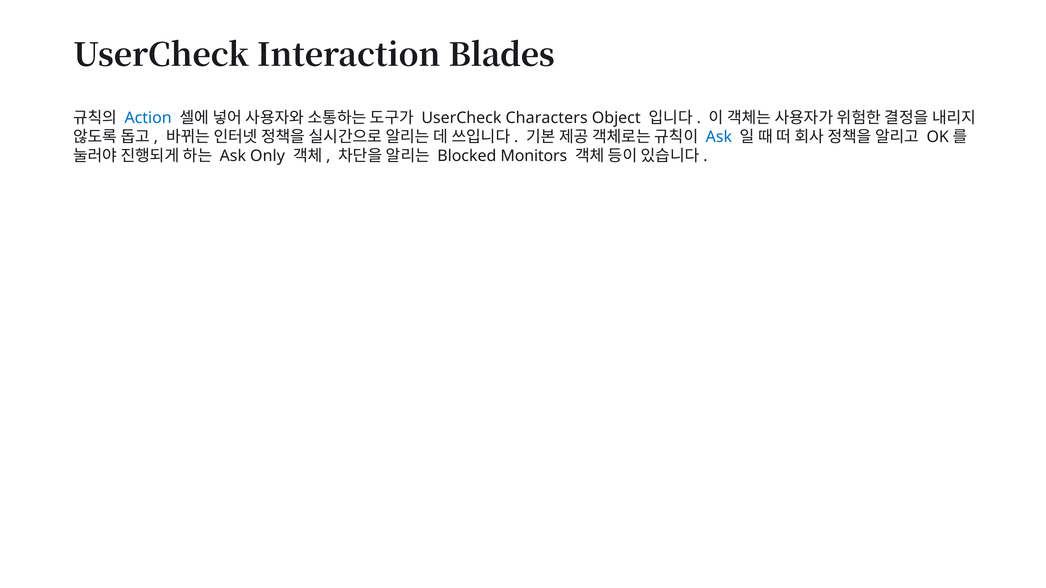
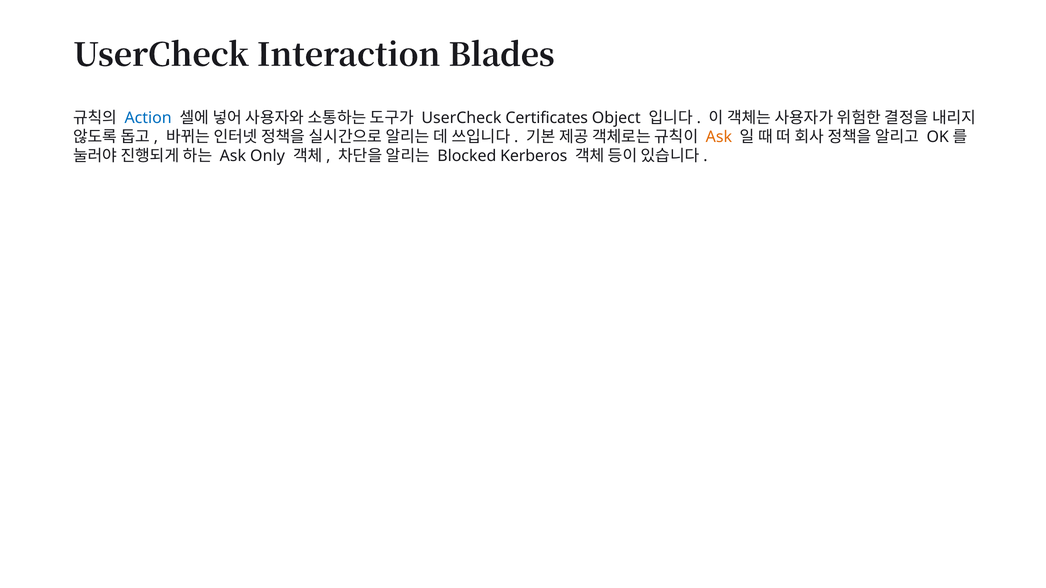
Characters: Characters -> Certificates (547, 118)
Ask colour: blue -> orange (719, 137)
Monitors: Monitors -> Kerberos (534, 156)
